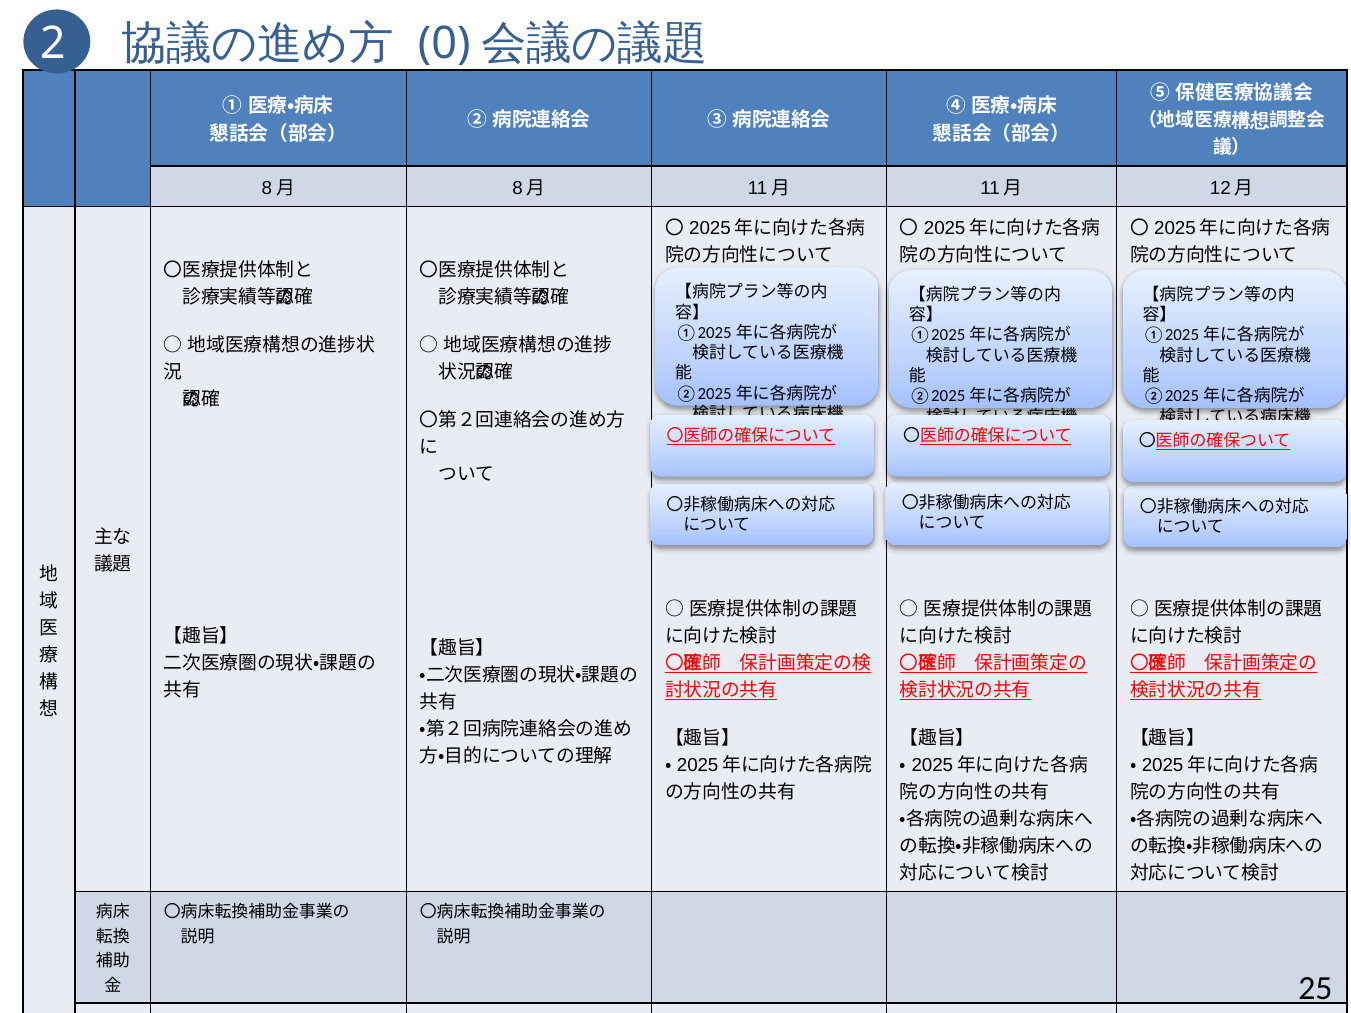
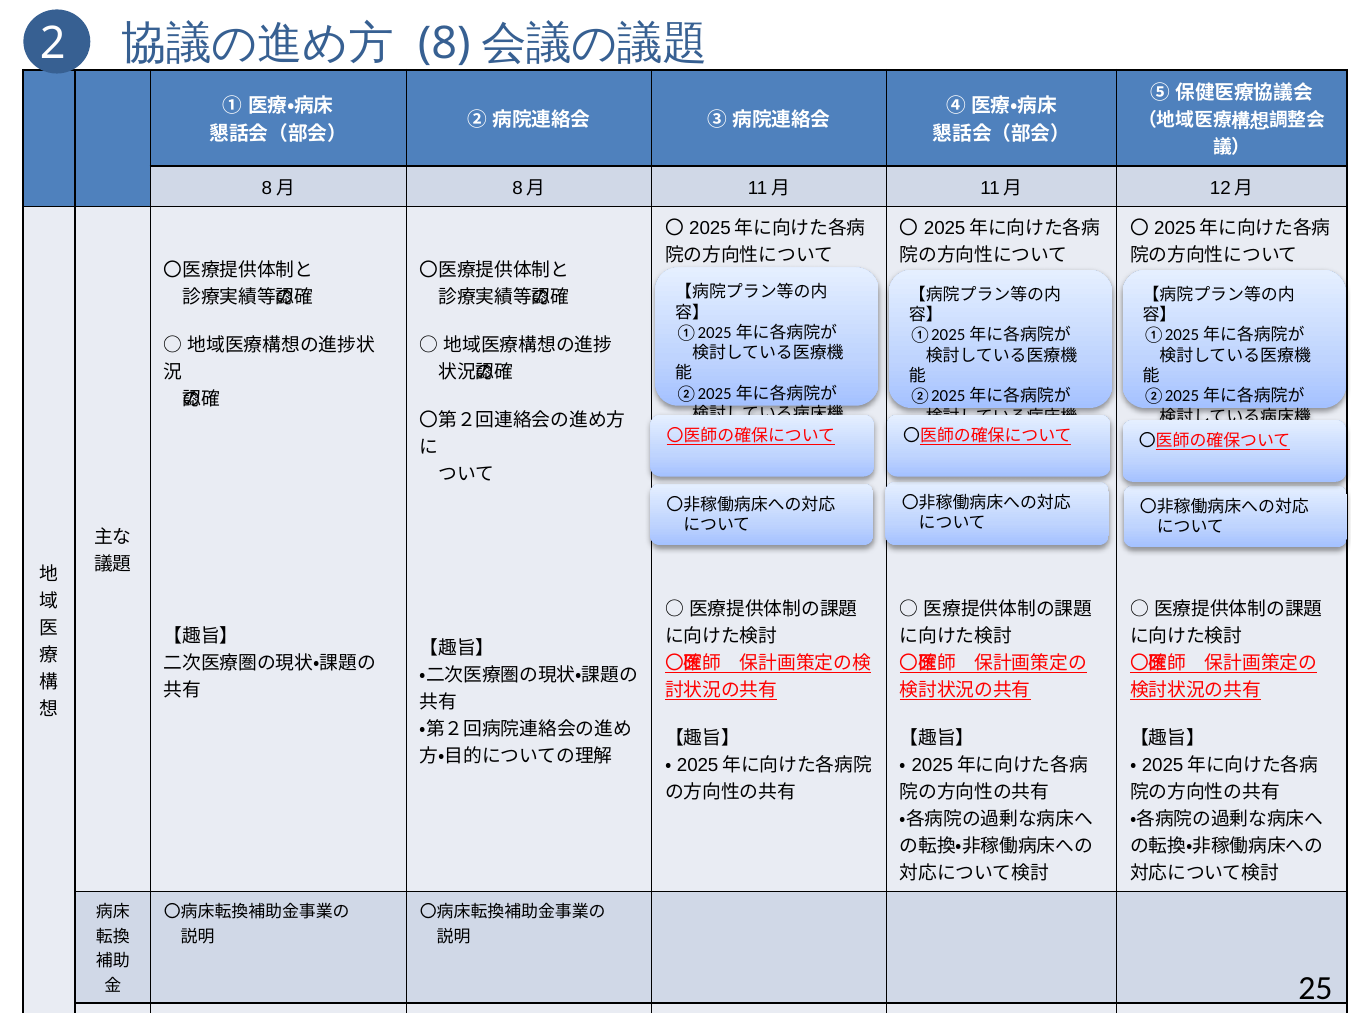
0: 0 -> 8 (444, 43)
